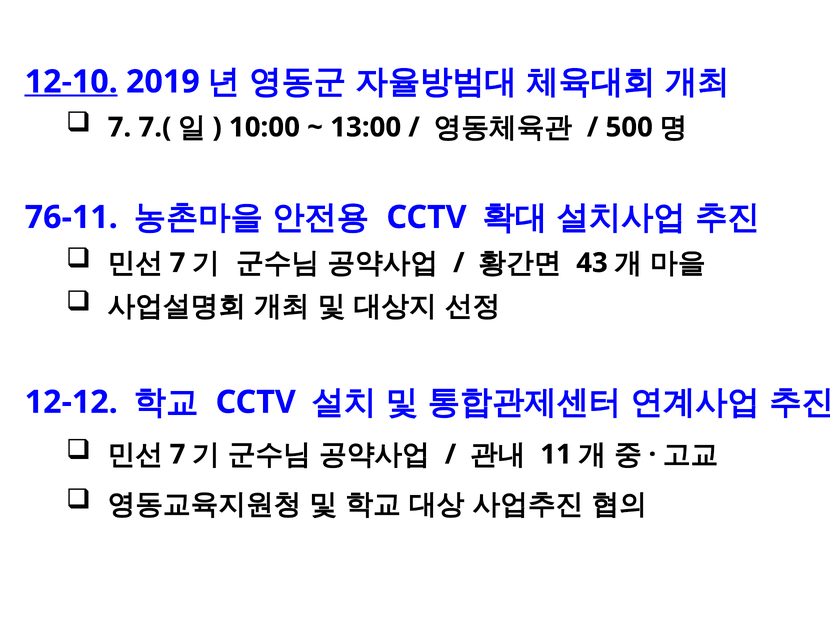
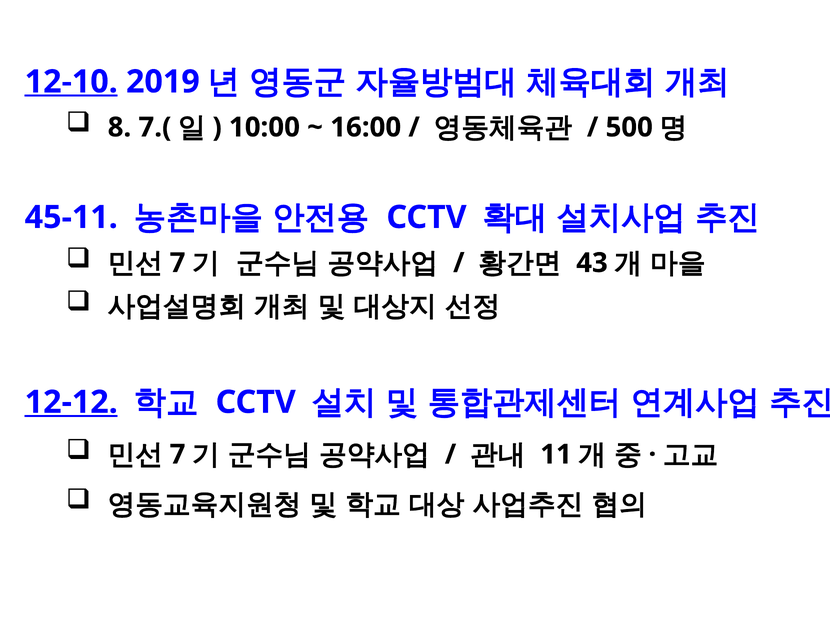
7: 7 -> 8 (119, 127)
13:00: 13:00 -> 16:00 (366, 127)
76-11: 76-11 -> 45-11 (71, 217)
12-12 underline: none -> present (71, 403)
